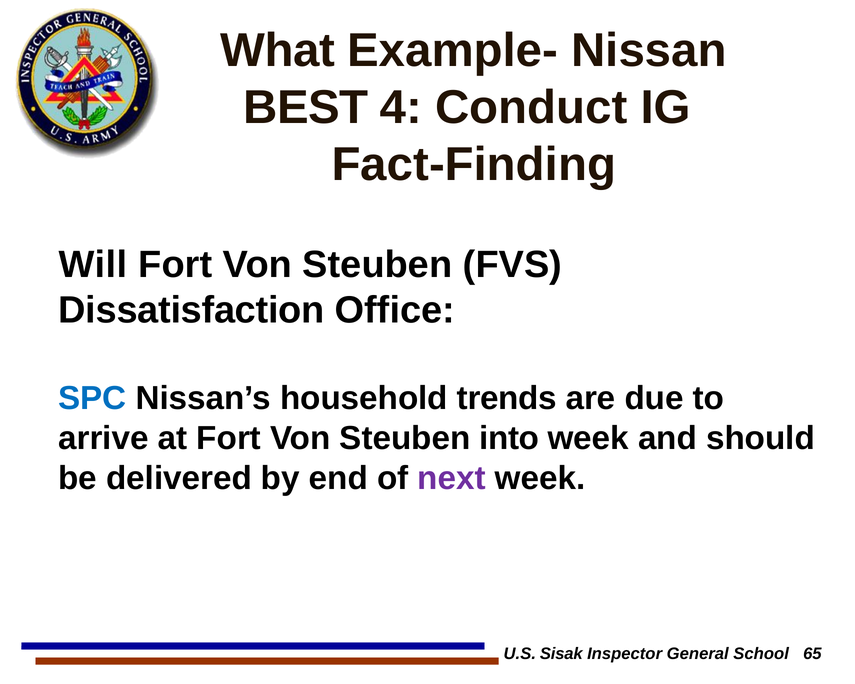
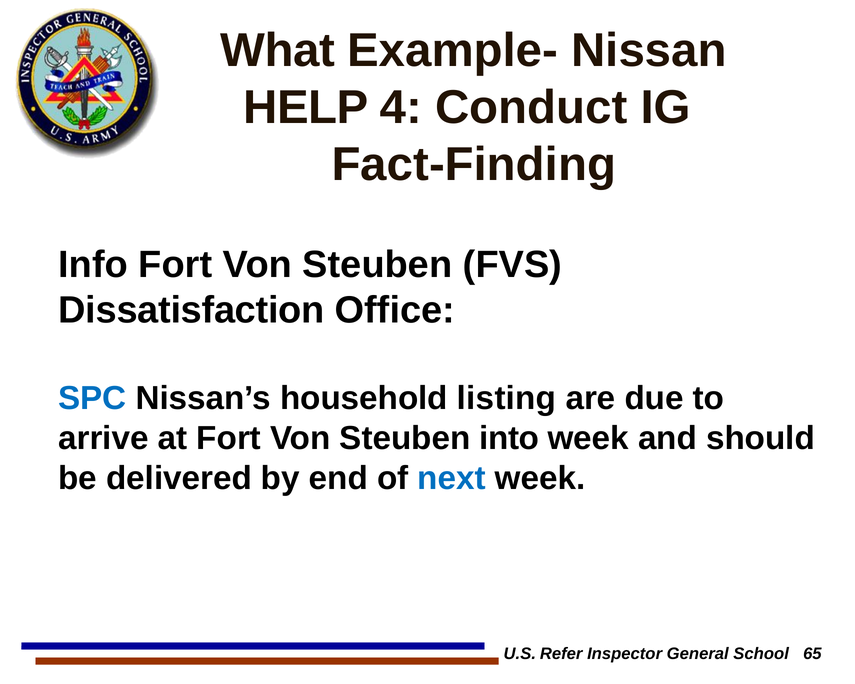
BEST: BEST -> HELP (306, 107)
Will: Will -> Info (93, 265)
trends: trends -> listing (507, 398)
next colour: purple -> blue (452, 478)
Sisak: Sisak -> Refer (561, 654)
